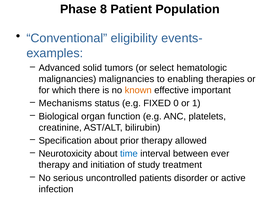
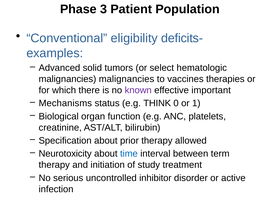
8: 8 -> 3 (104, 9)
events-: events- -> deficits- (182, 38)
enabling: enabling -> vaccines (185, 79)
known colour: orange -> purple (138, 90)
FIXED: FIXED -> THINK (157, 103)
ever: ever -> term (220, 154)
patients: patients -> inhibitor (155, 178)
